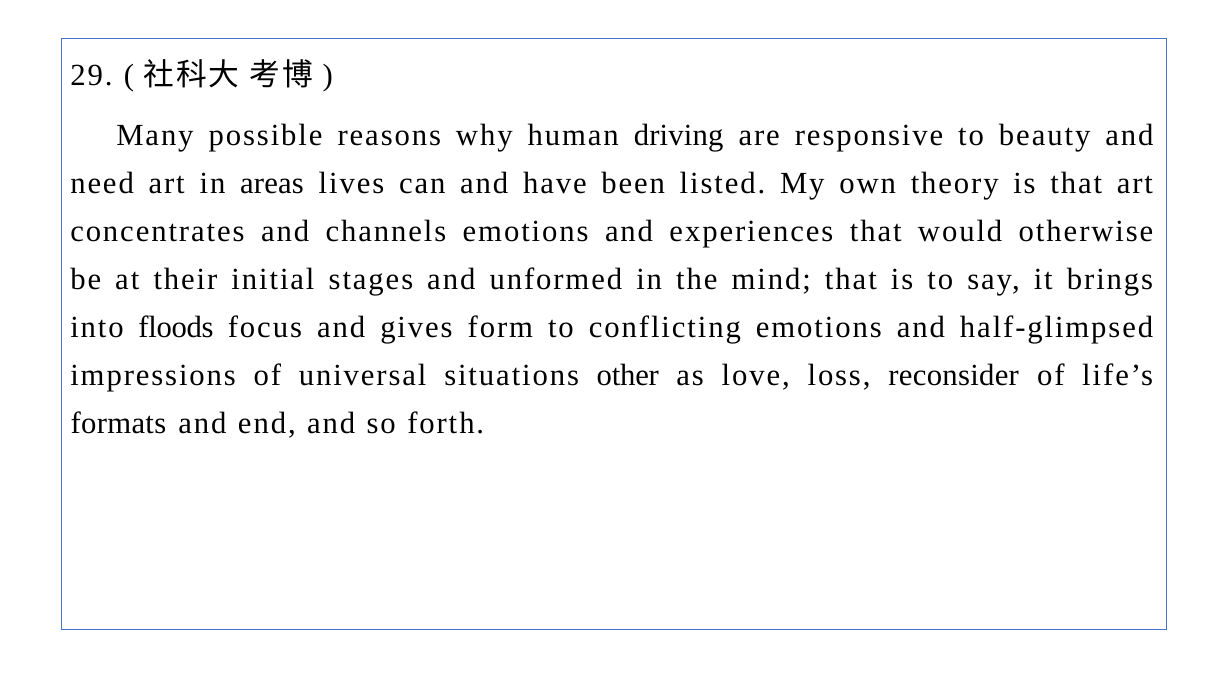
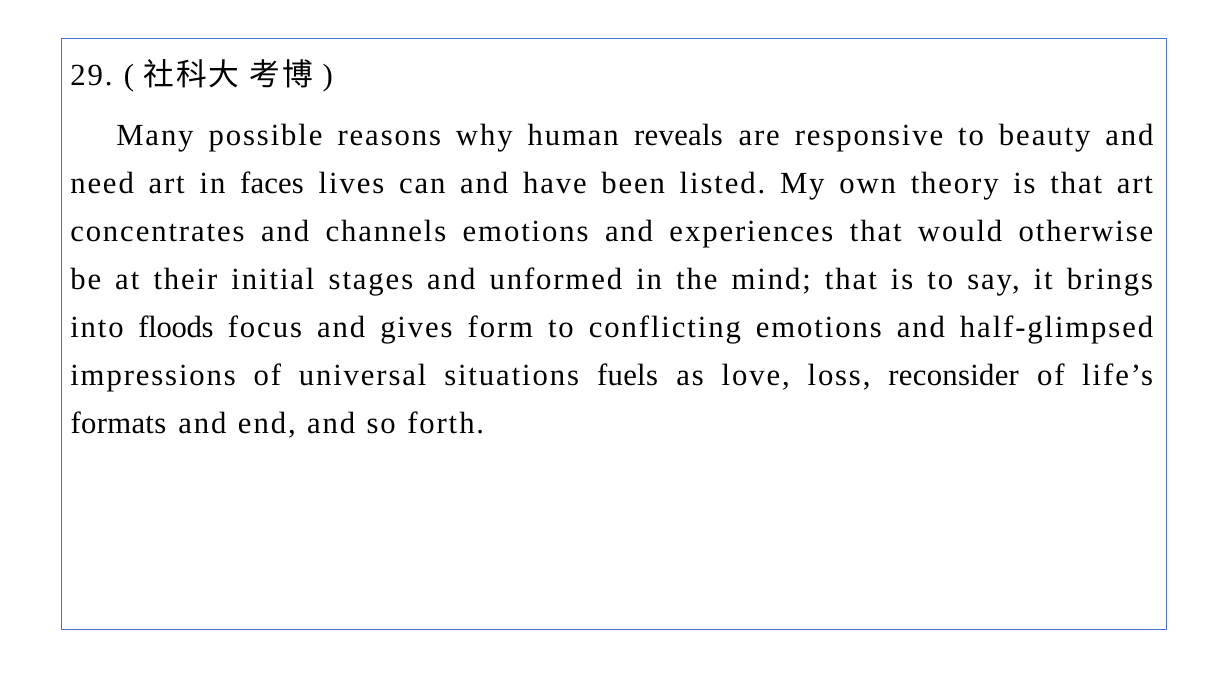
driving: driving -> reveals (679, 136)
areas: areas -> faces (272, 184)
other: other -> fuels (628, 375)
